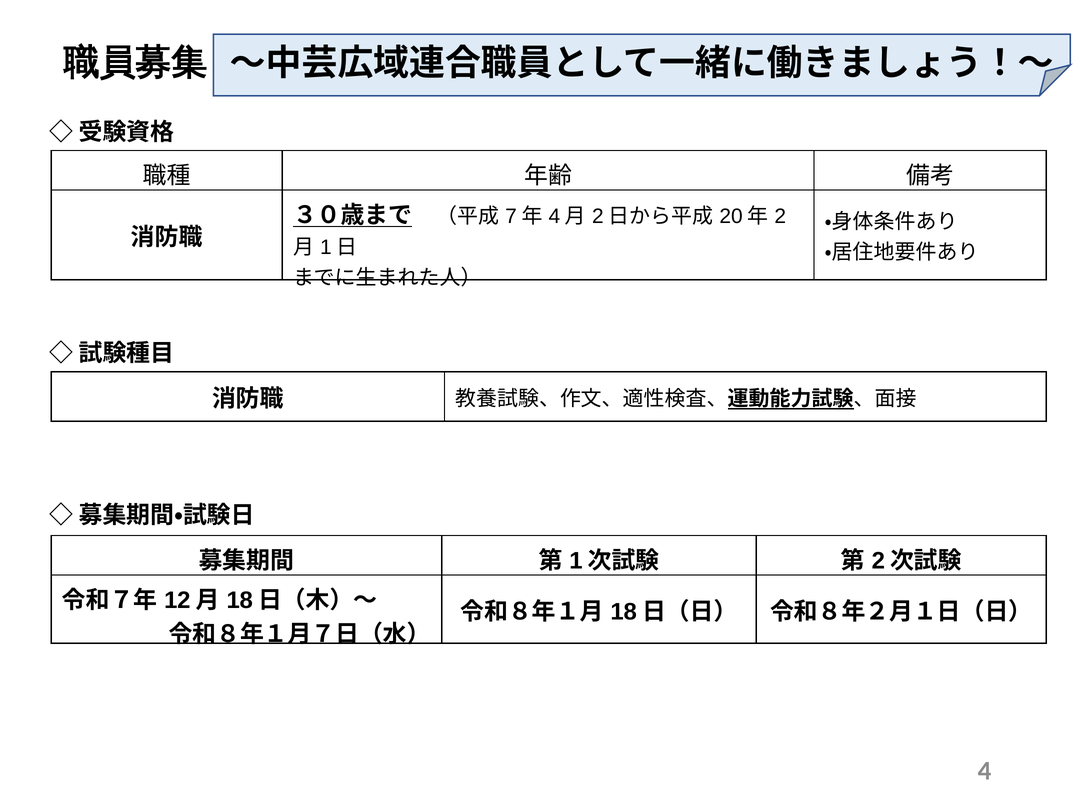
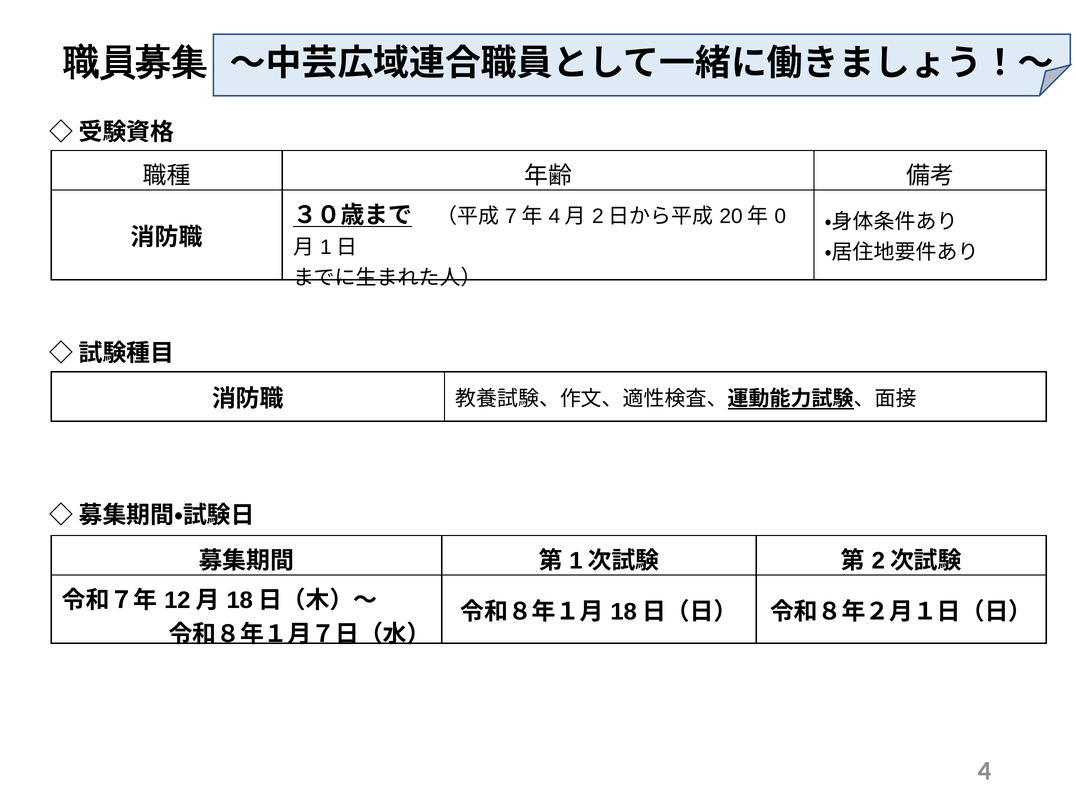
2: 2 -> 0 (780, 216)
